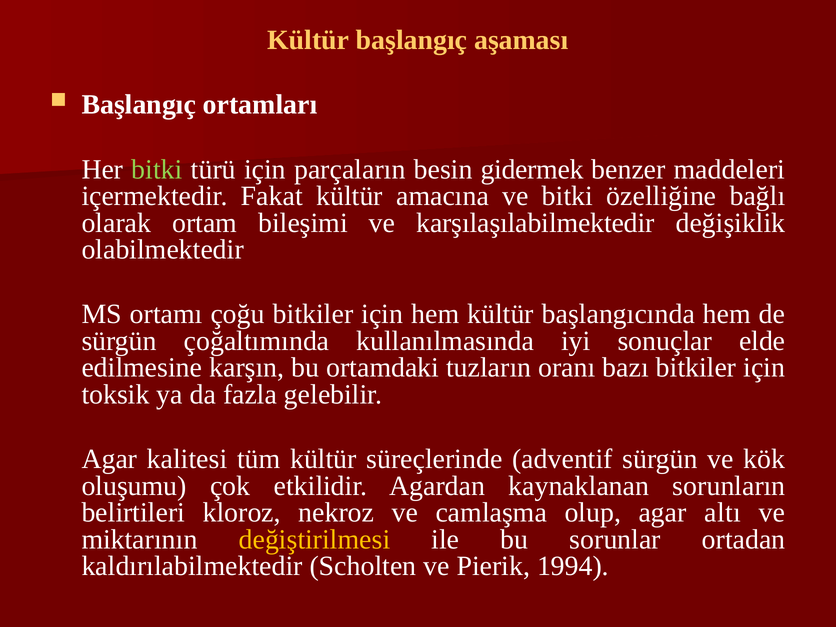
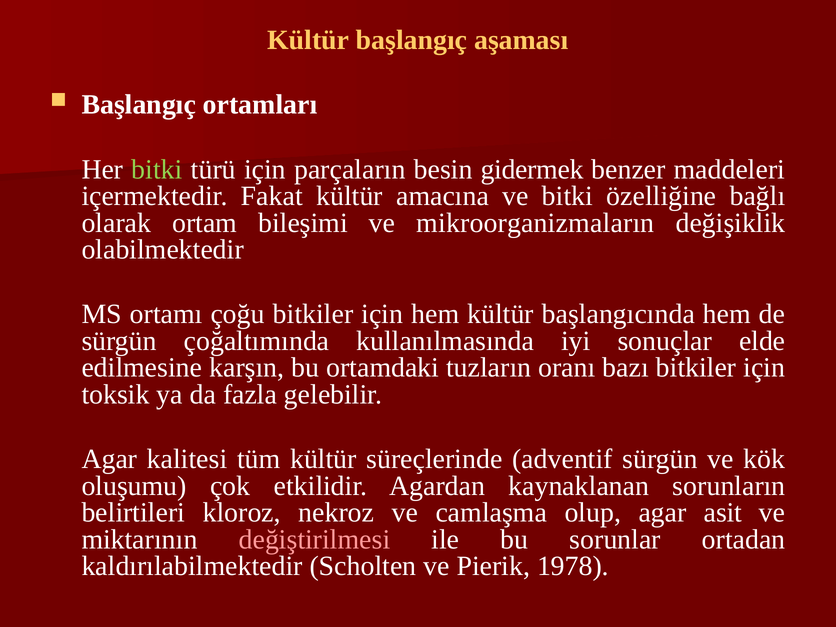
karşılaşılabilmektedir: karşılaşılabilmektedir -> mikroorganizmaların (535, 223)
altı: altı -> asit (723, 513)
değiştirilmesi colour: yellow -> pink (314, 539)
1994: 1994 -> 1978 (573, 566)
